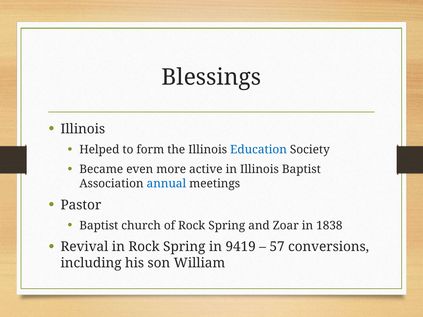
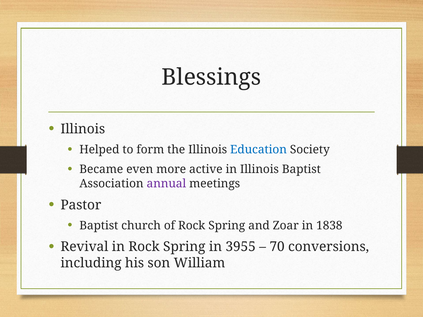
annual colour: blue -> purple (166, 184)
9419: 9419 -> 3955 (241, 247)
57: 57 -> 70 (277, 247)
